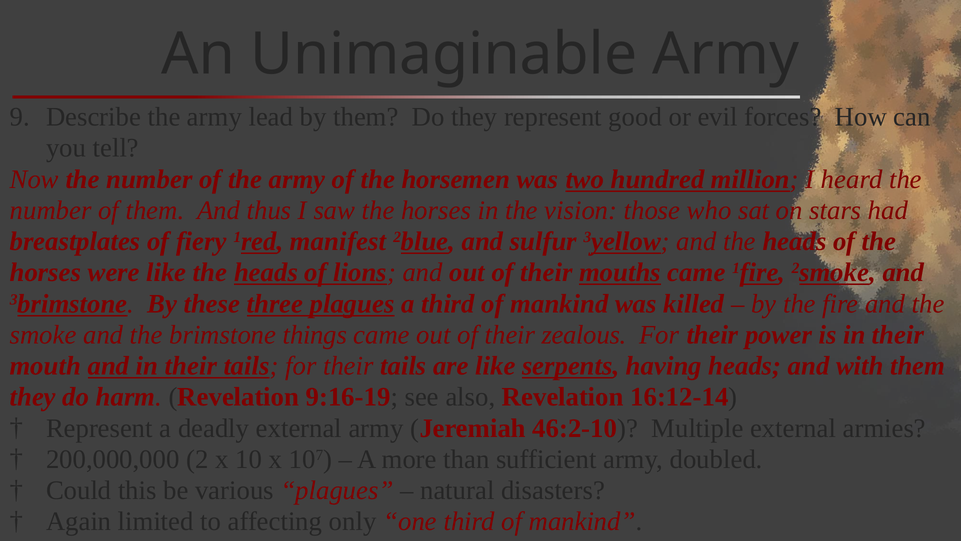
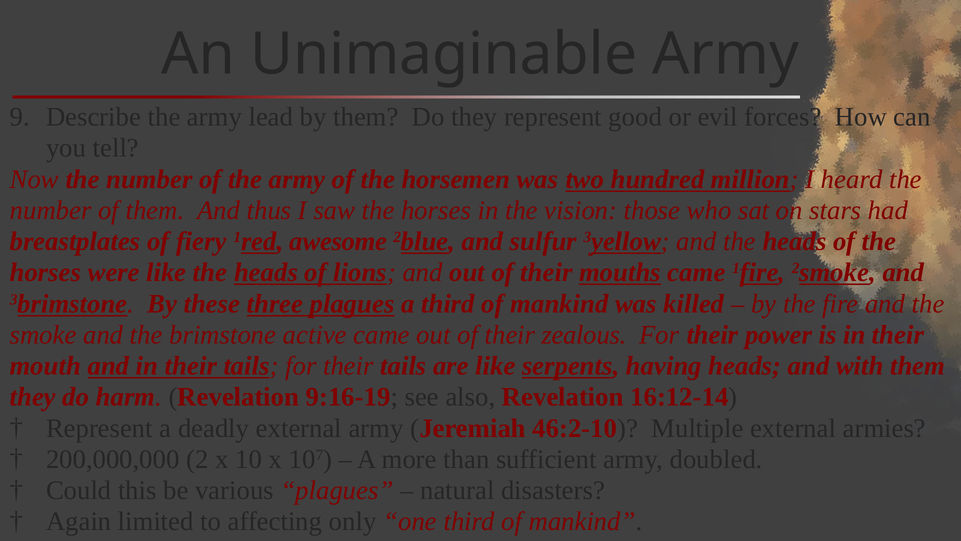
manifest: manifest -> awesome (338, 241)
things: things -> active (315, 335)
